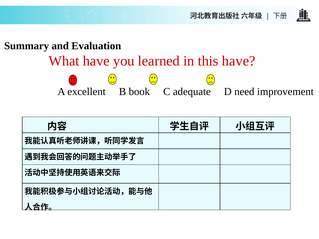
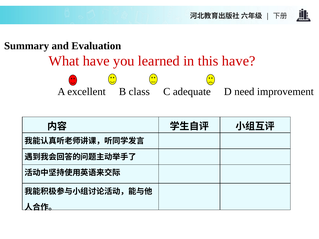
book: book -> class (139, 92)
